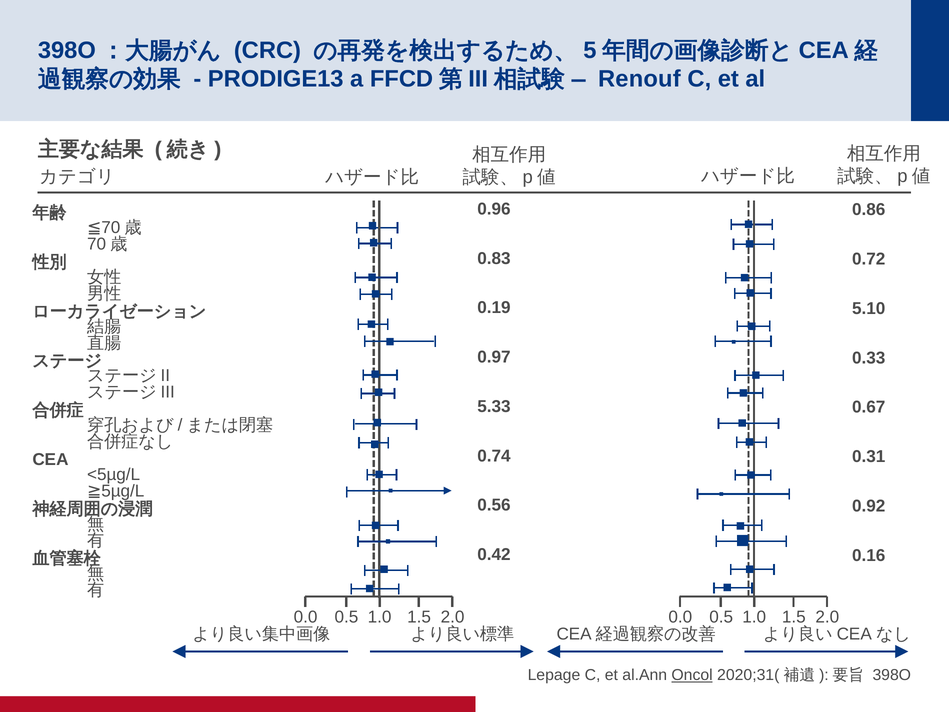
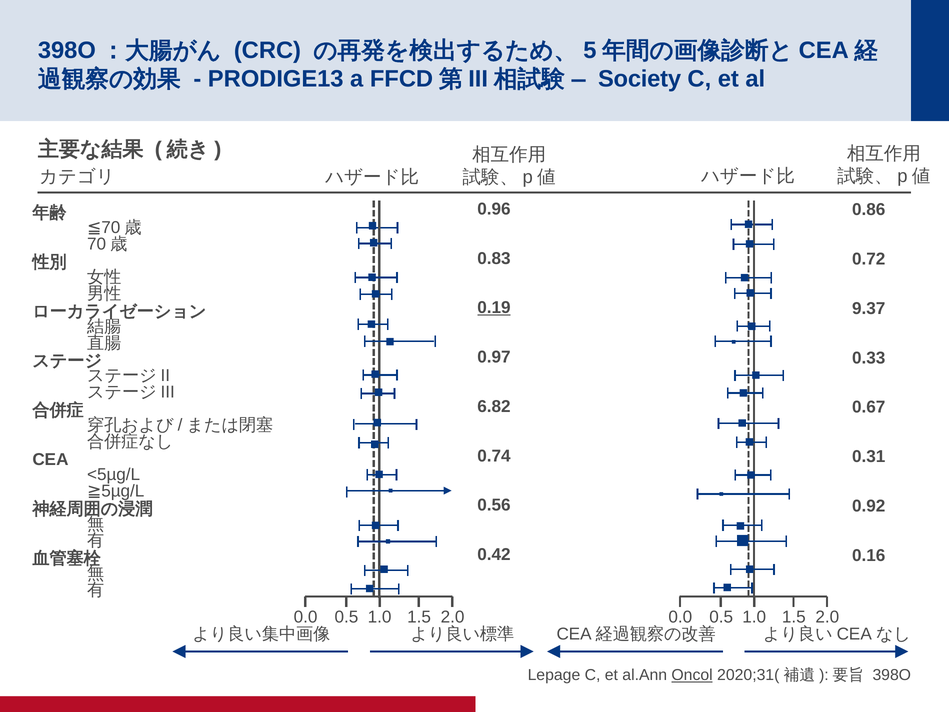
Renouf: Renouf -> Society (640, 79)
0.19 underline: none -> present (494, 308)
5.10: 5.10 -> 9.37 (869, 308)
5.33: 5.33 -> 6.82 (494, 406)
